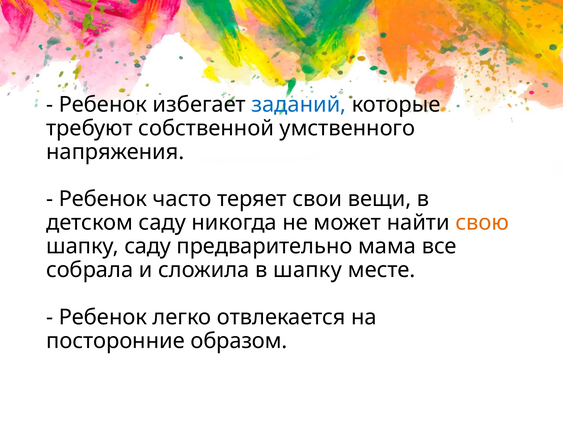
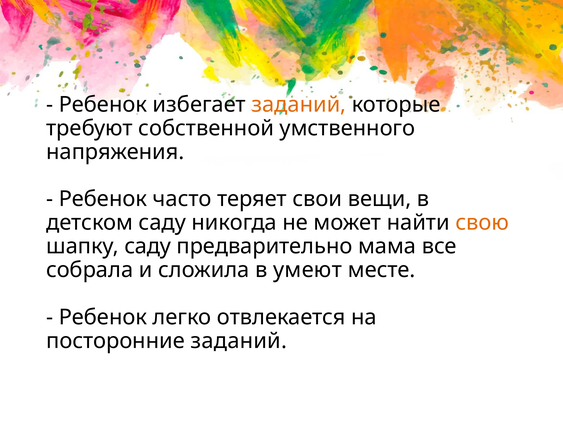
заданий colour: blue -> orange (299, 105)
в шапку: шапку -> умеют (308, 270)
посторонние образом: образом -> заданий (239, 341)
